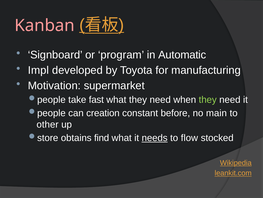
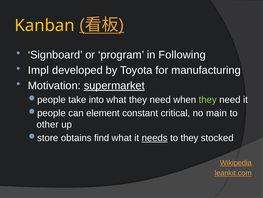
Kanban colour: pink -> yellow (45, 26)
Automatic: Automatic -> Following (182, 55)
supermarket underline: none -> present (114, 85)
fast: fast -> into (96, 99)
creation: creation -> element (103, 113)
before: before -> critical (175, 113)
to flow: flow -> they (190, 137)
